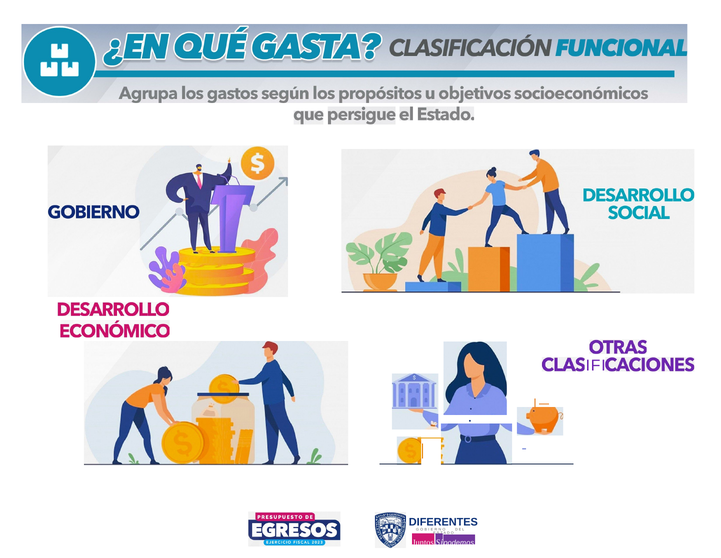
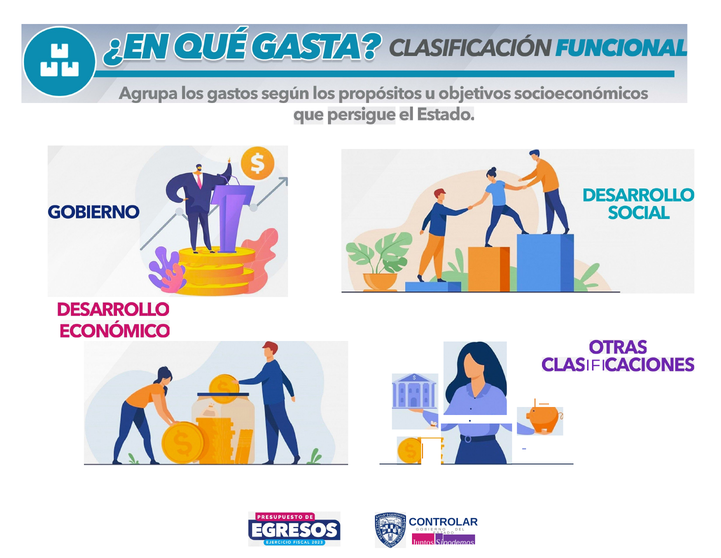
DIFERENTES: DIFERENTES -> CONTROLAR (443, 522)
